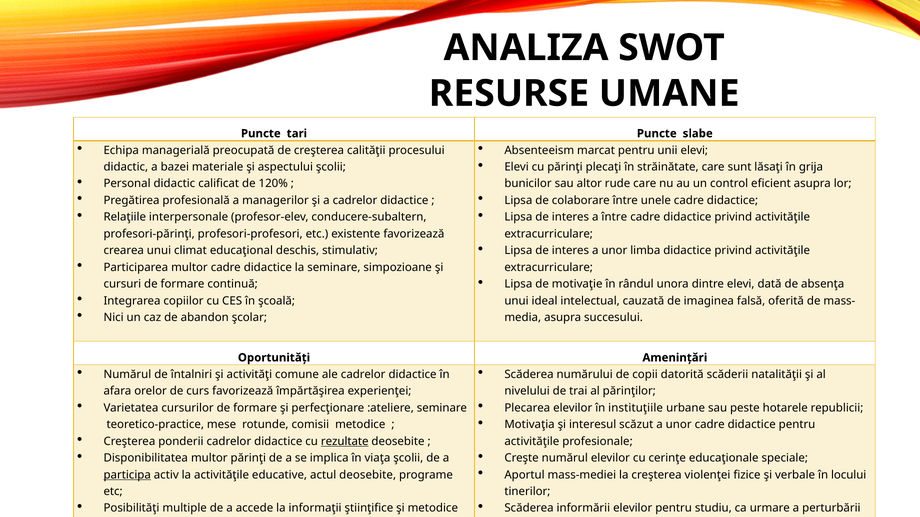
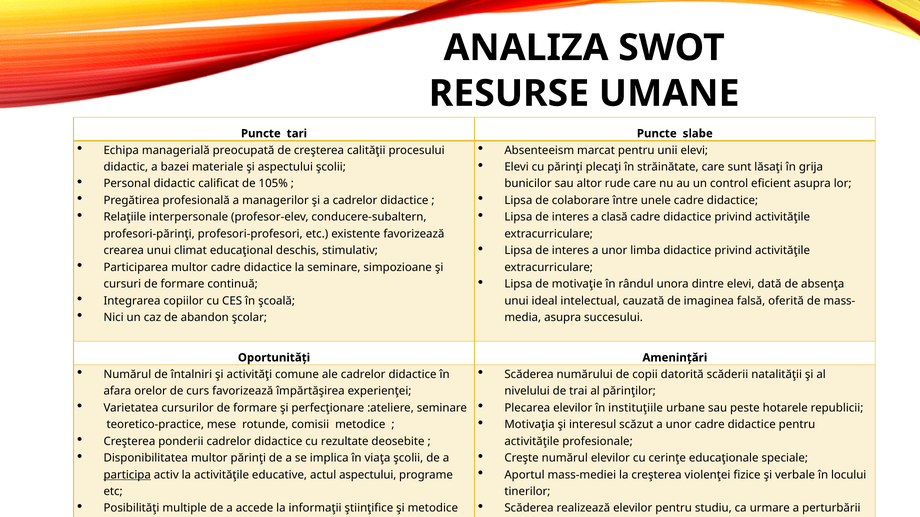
120%: 120% -> 105% (273, 184)
a între: între -> clasă (614, 217)
rezultate underline: present -> none (345, 442)
actul deosebite: deosebite -> aspectului (368, 475)
informării: informării -> realizează (583, 509)
